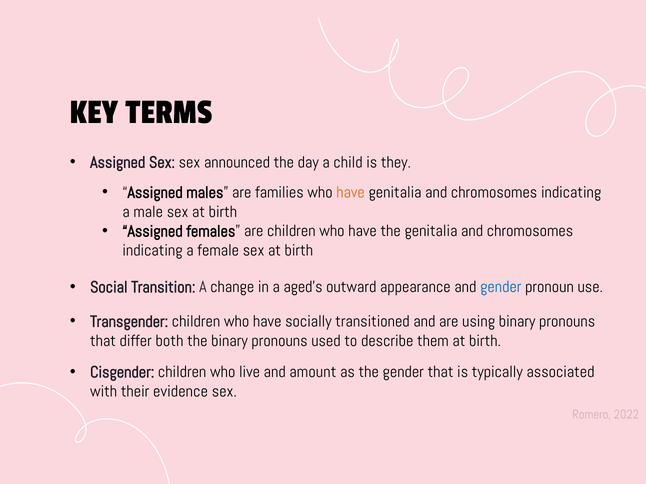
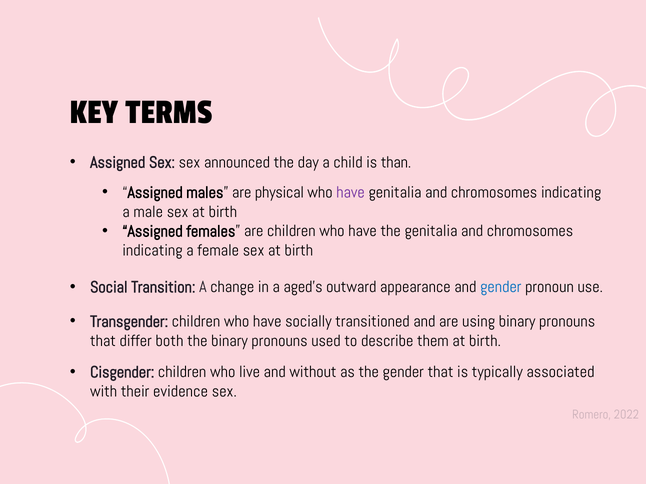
they: they -> than (396, 162)
families: families -> physical (279, 193)
have colour: orange -> purple (351, 193)
amount: amount -> without (313, 372)
